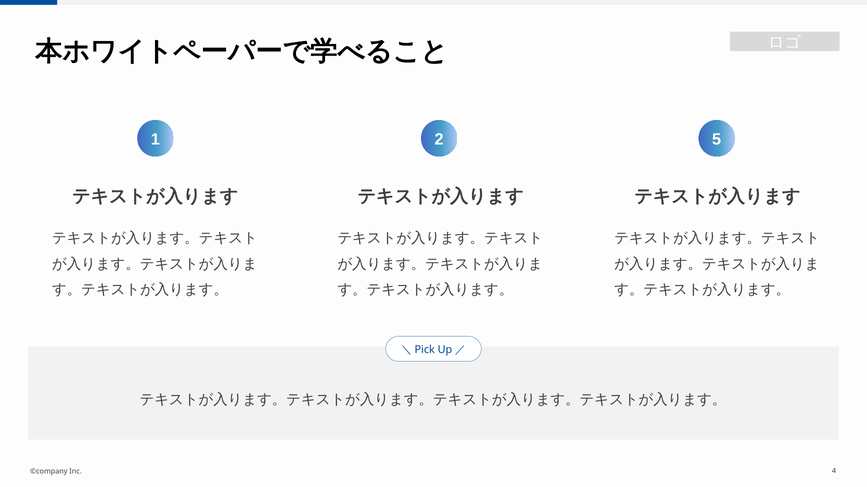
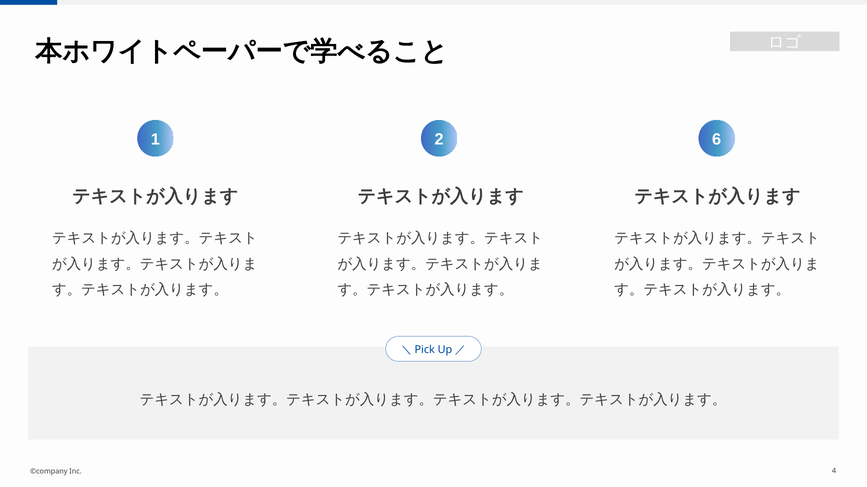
5: 5 -> 6 (717, 140)
